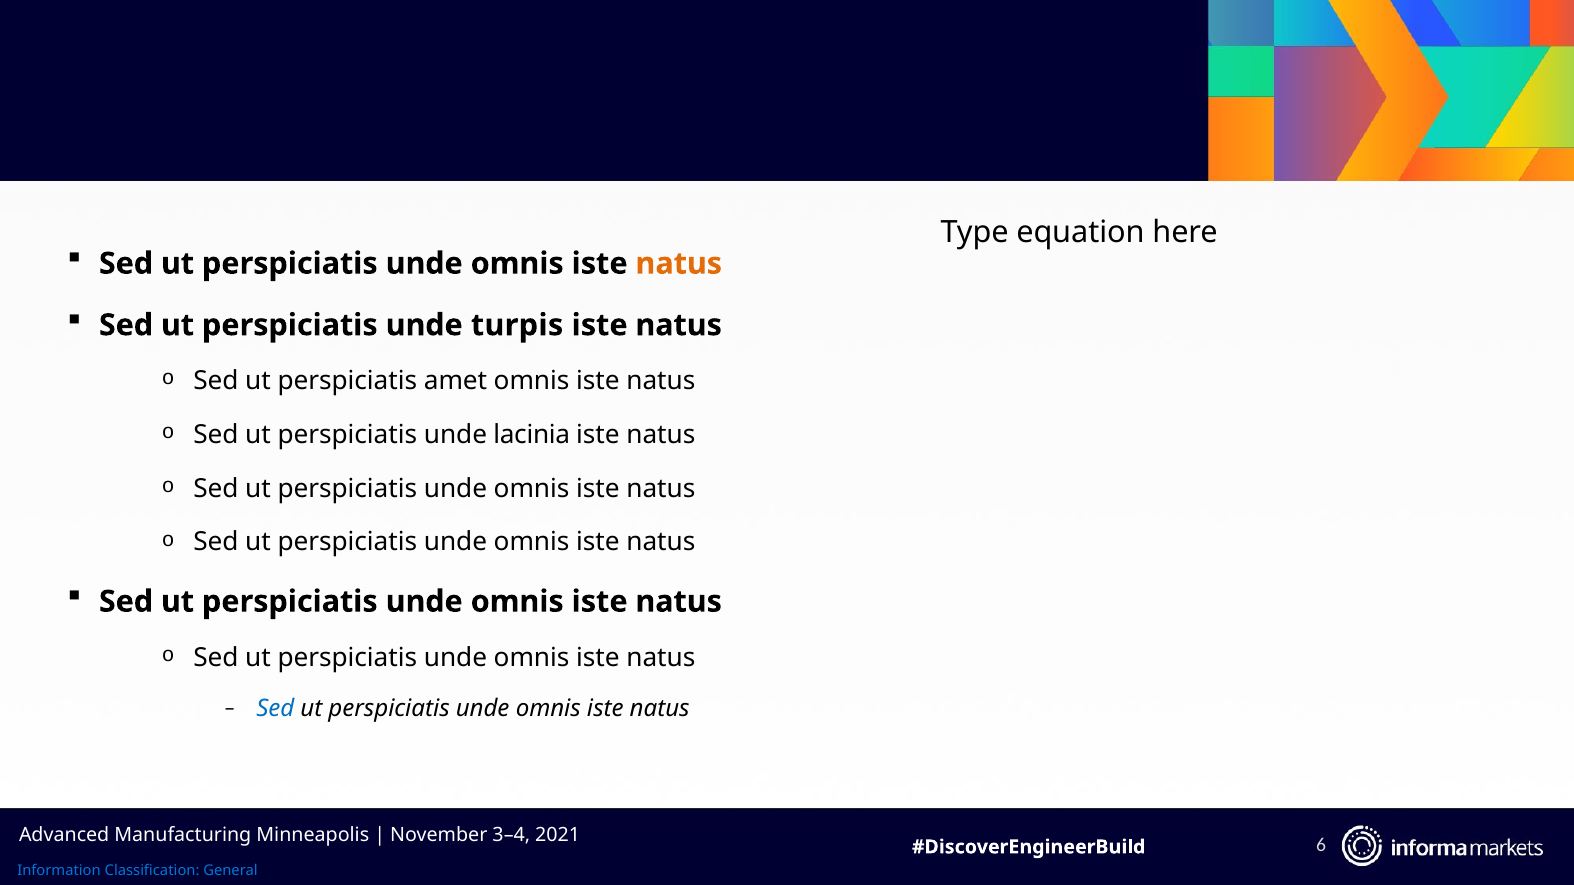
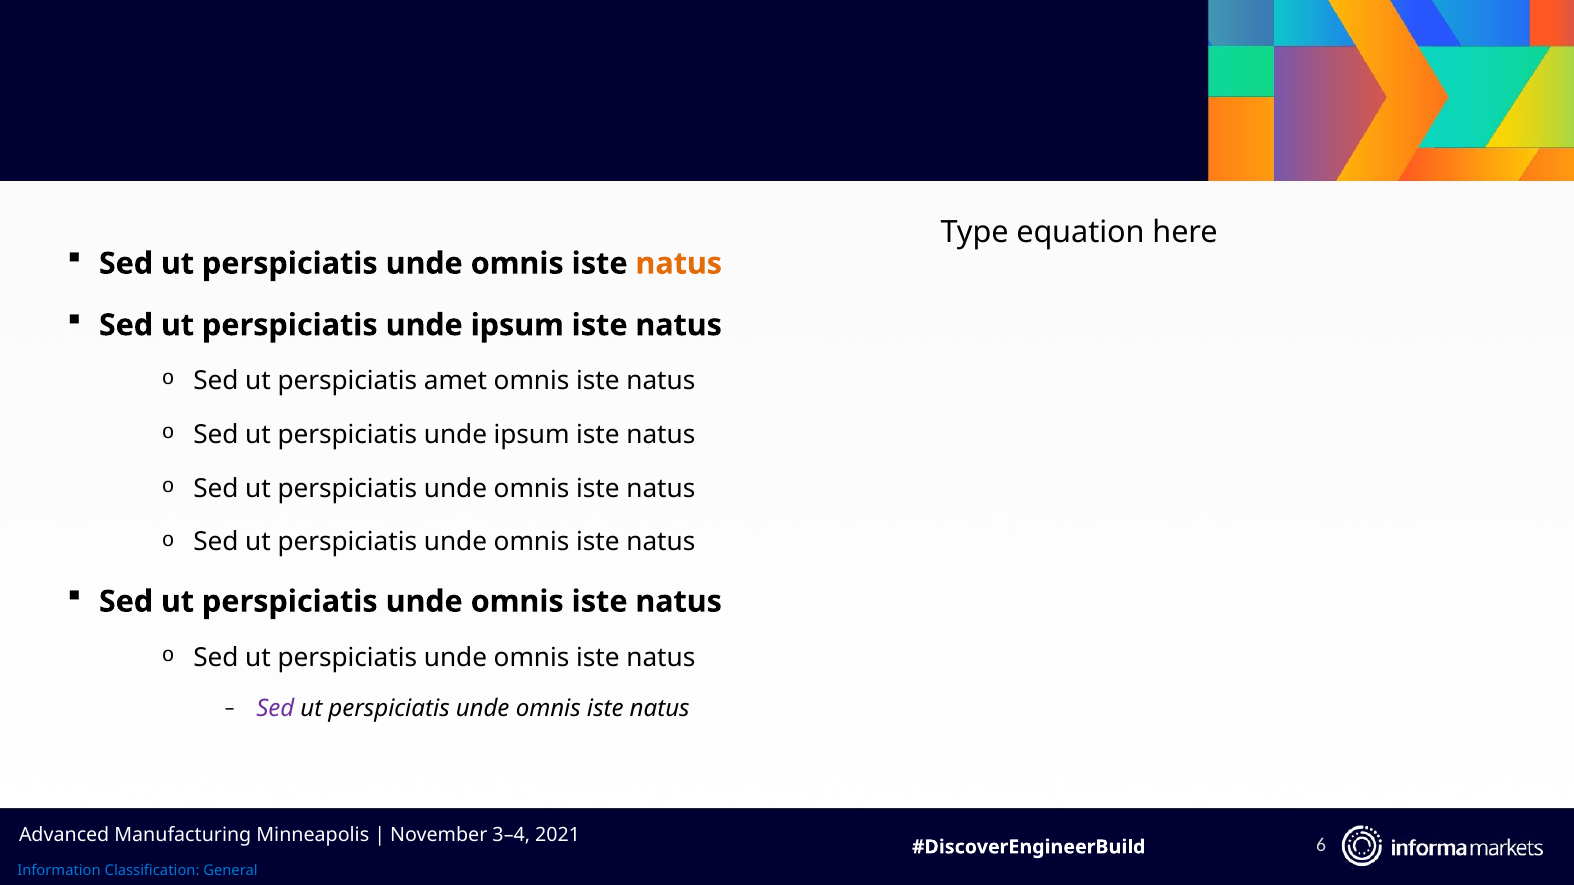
turpis: turpis -> ipsum (517, 325)
lacinia: lacinia -> ipsum (532, 435)
Sed colour: blue -> purple (275, 709)
